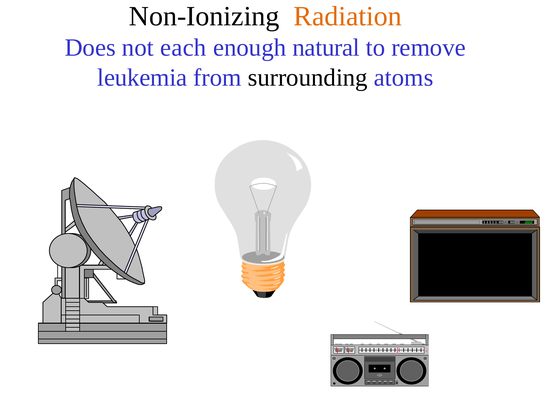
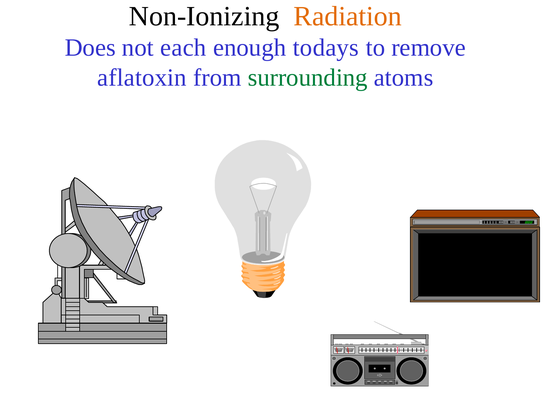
natural: natural -> todays (326, 48)
leukemia: leukemia -> aflatoxin (142, 78)
surrounding colour: black -> green (308, 78)
